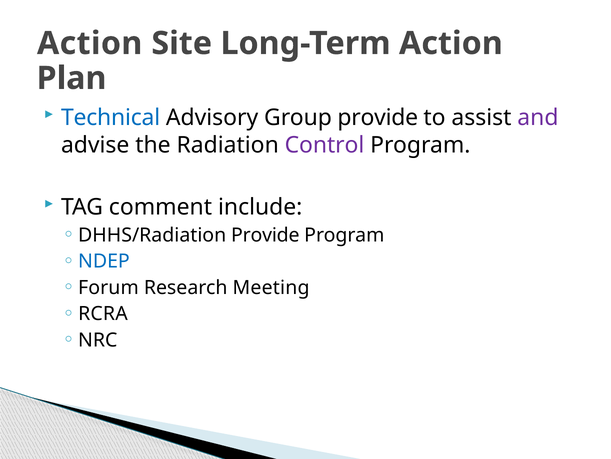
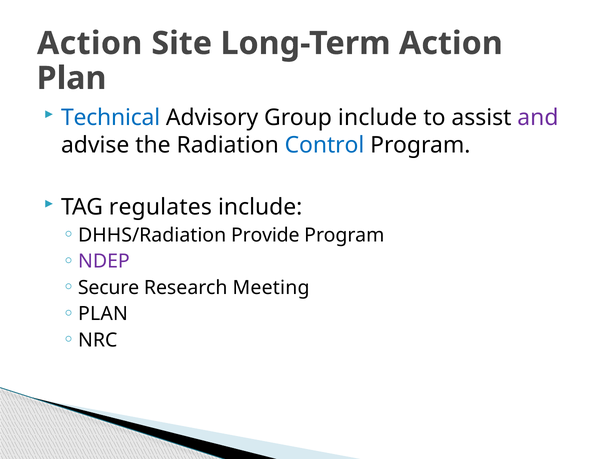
Group provide: provide -> include (378, 117)
Control colour: purple -> blue (325, 145)
comment: comment -> regulates (160, 207)
NDEP colour: blue -> purple (104, 261)
Forum: Forum -> Secure (109, 287)
RCRA: RCRA -> PLAN (103, 313)
